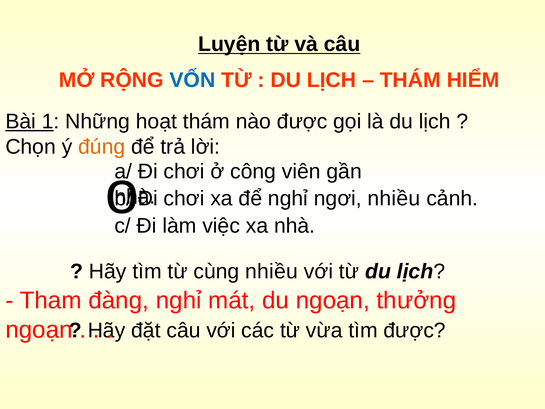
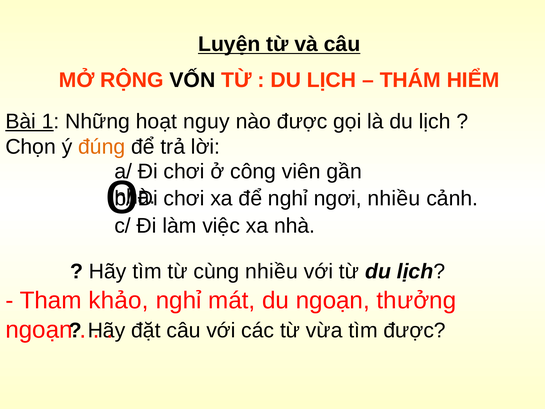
VỐN colour: blue -> black (192, 80)
hoạt thám: thám -> nguy (206, 121)
đàng: đàng -> khảo (119, 300)
